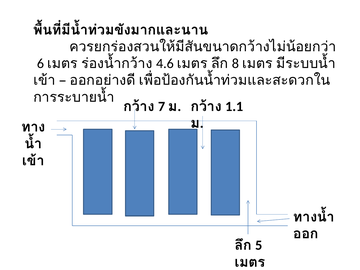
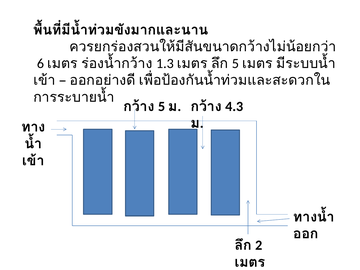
4.6: 4.6 -> 1.3 (165, 64)
8: 8 -> 5 (235, 64)
7: 7 -> 5 (162, 106)
1.1: 1.1 -> 4.3 (234, 106)
5: 5 -> 2 (259, 245)
